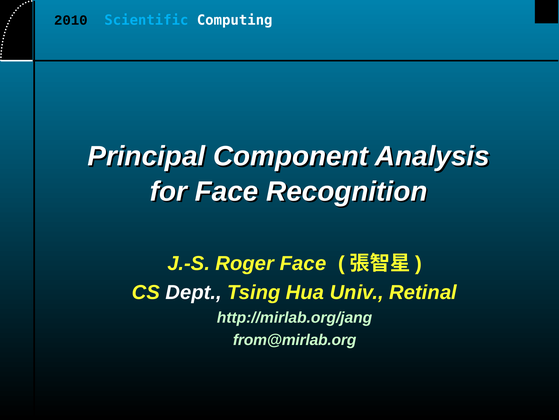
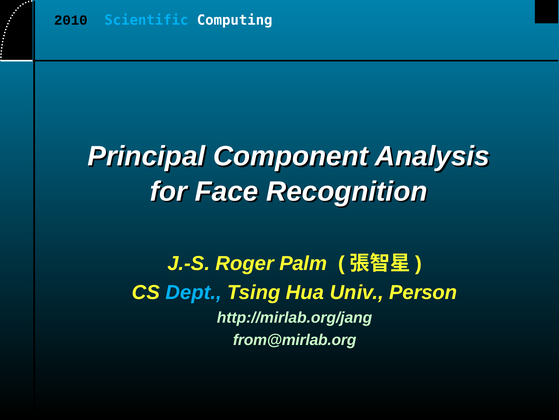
Roger Face: Face -> Palm (303, 263)
Dept colour: white -> light blue (194, 292)
Retinal: Retinal -> Person (423, 292)
